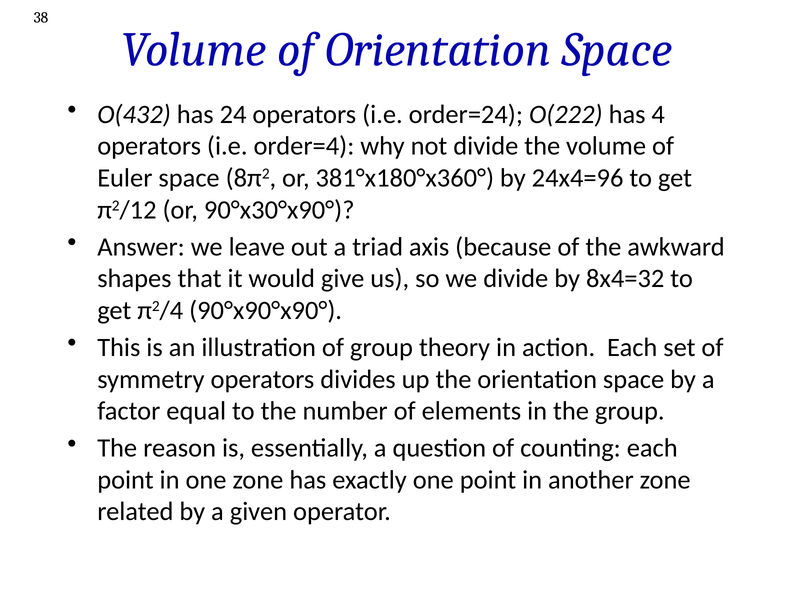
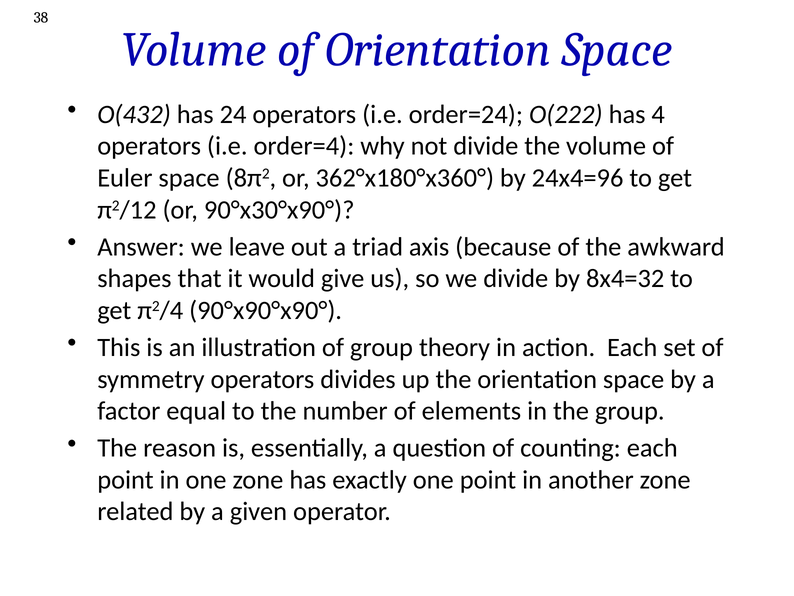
381°x180°x360°: 381°x180°x360° -> 362°x180°x360° (405, 178)
